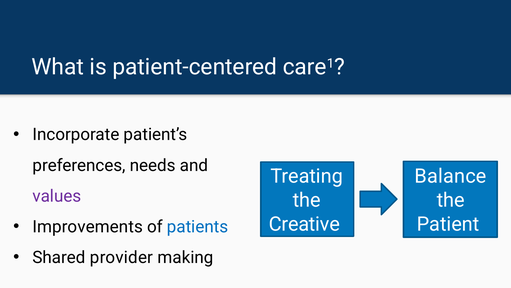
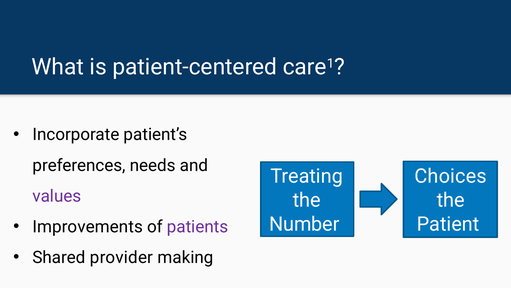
Balance: Balance -> Choices (451, 176)
Creative: Creative -> Number (304, 224)
patients colour: blue -> purple (198, 226)
